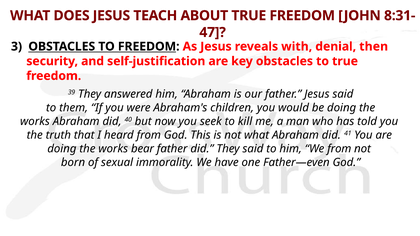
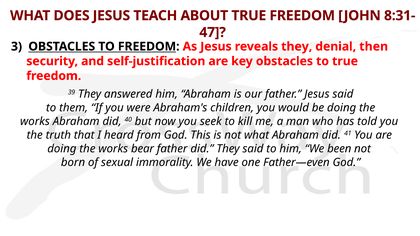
reveals with: with -> they (297, 47)
We from: from -> been (339, 149)
